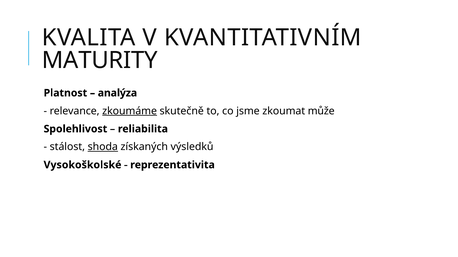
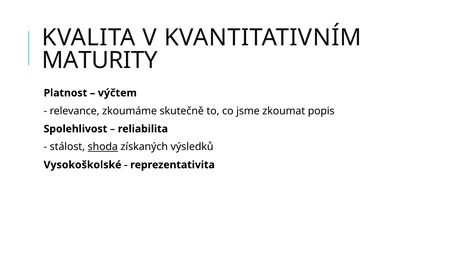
analýza: analýza -> výčtem (117, 93)
zkoumáme underline: present -> none (130, 111)
může: může -> popis (321, 111)
